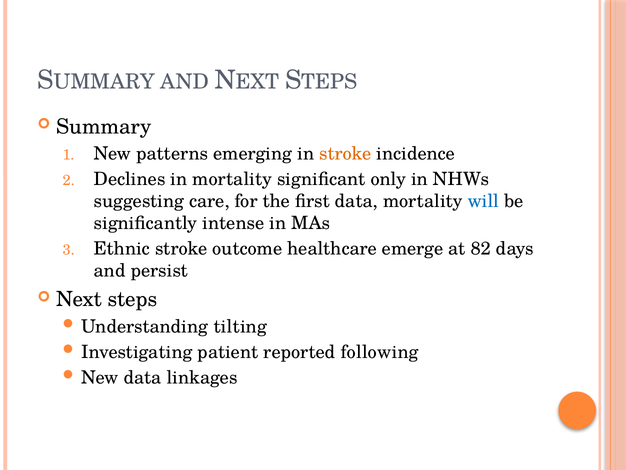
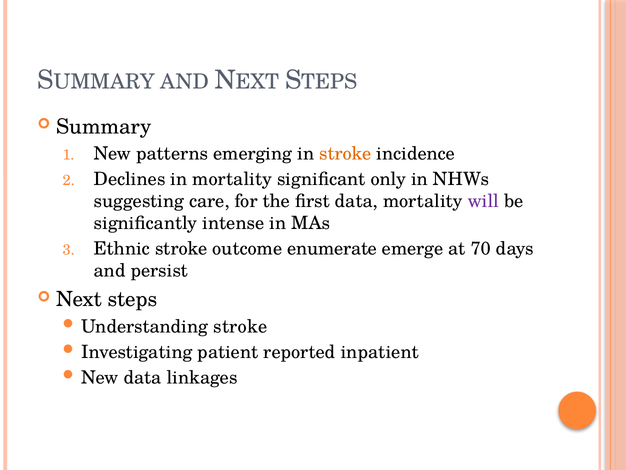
will colour: blue -> purple (483, 201)
healthcare: healthcare -> enumerate (332, 248)
82: 82 -> 70 (481, 248)
Understanding tilting: tilting -> stroke (240, 326)
following: following -> inpatient (380, 352)
